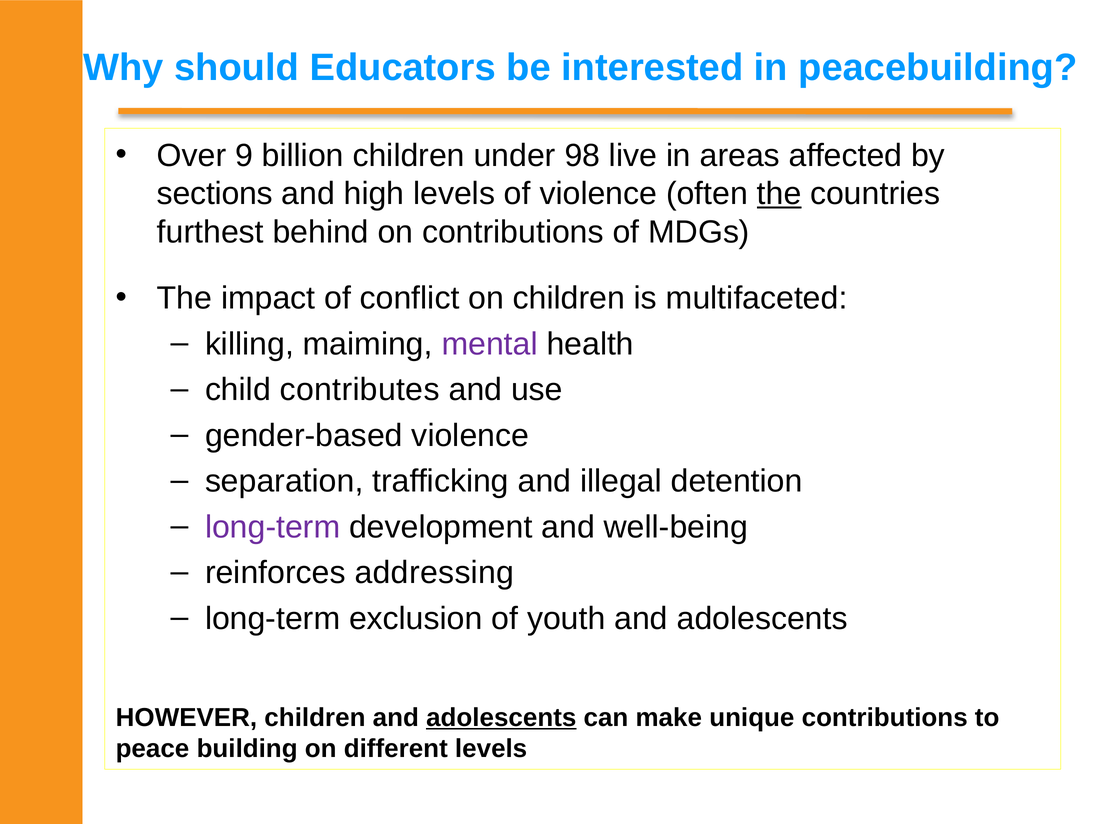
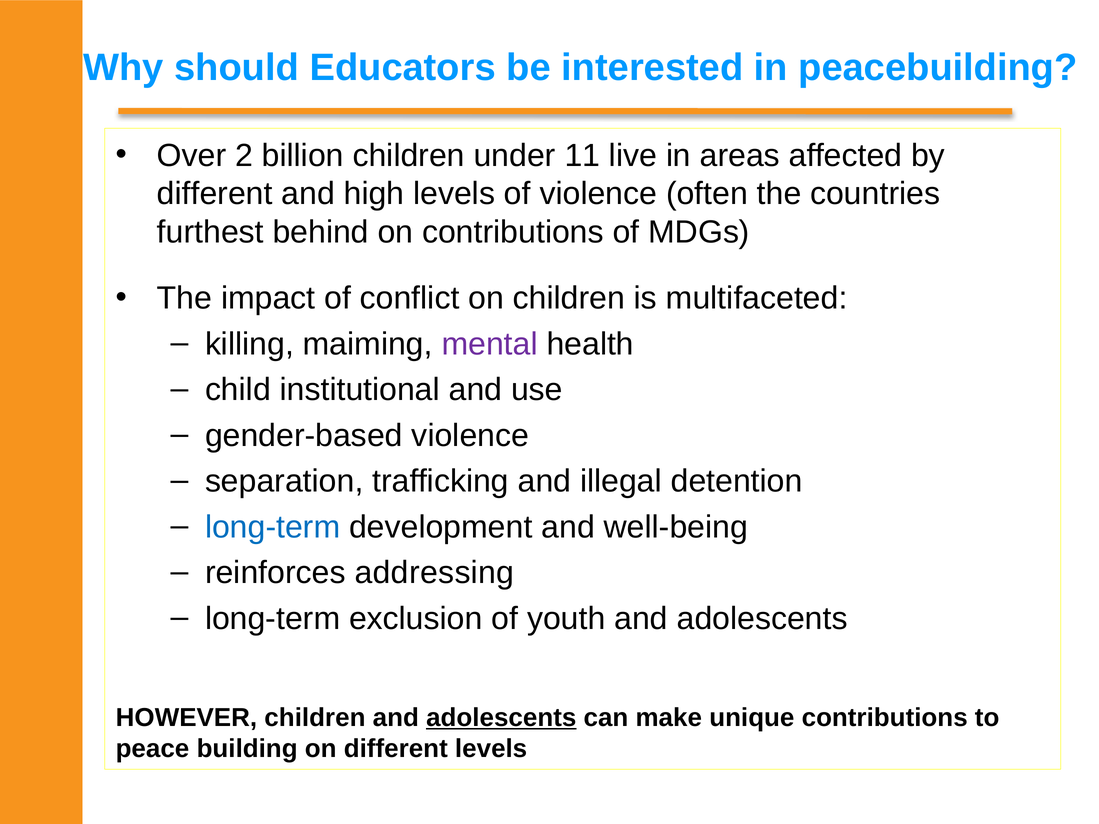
9: 9 -> 2 (244, 155)
98: 98 -> 11 (582, 155)
sections: sections -> different (215, 194)
the underline: present -> none (779, 194)
contributes: contributes -> institutional (360, 390)
long-term colour: purple -> blue (273, 527)
